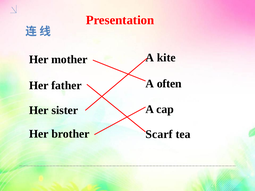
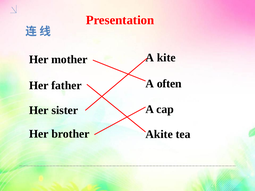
Scarf: Scarf -> Akite (159, 134)
